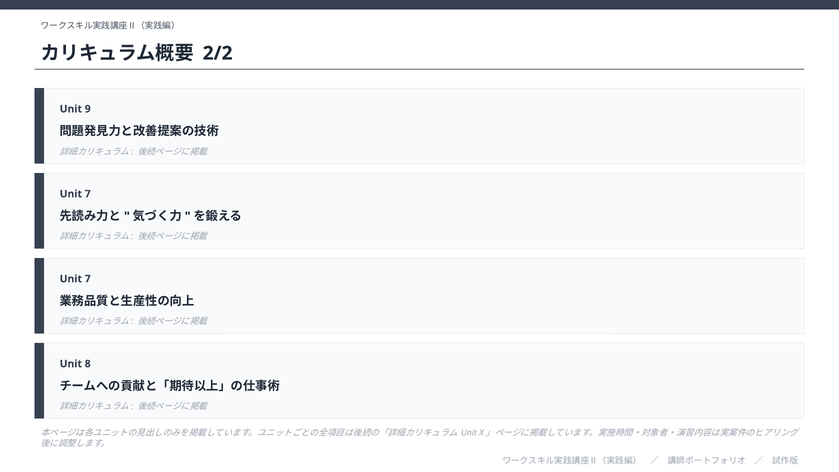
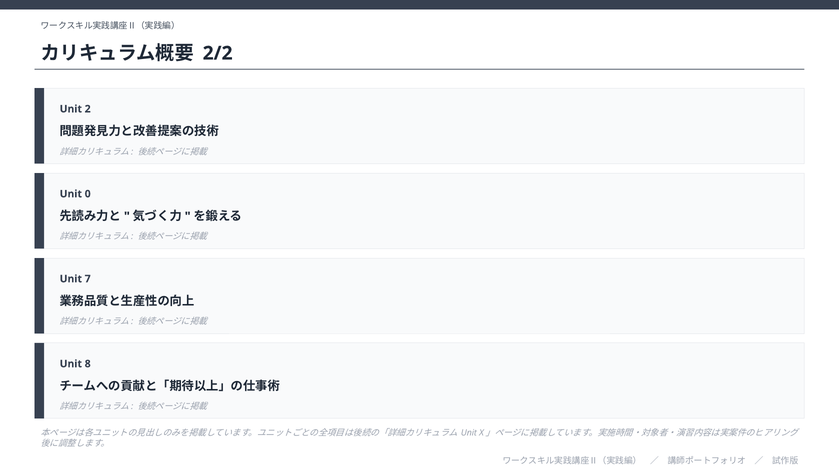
9: 9 -> 2 (88, 109)
7: 7 -> 0 (88, 194)
